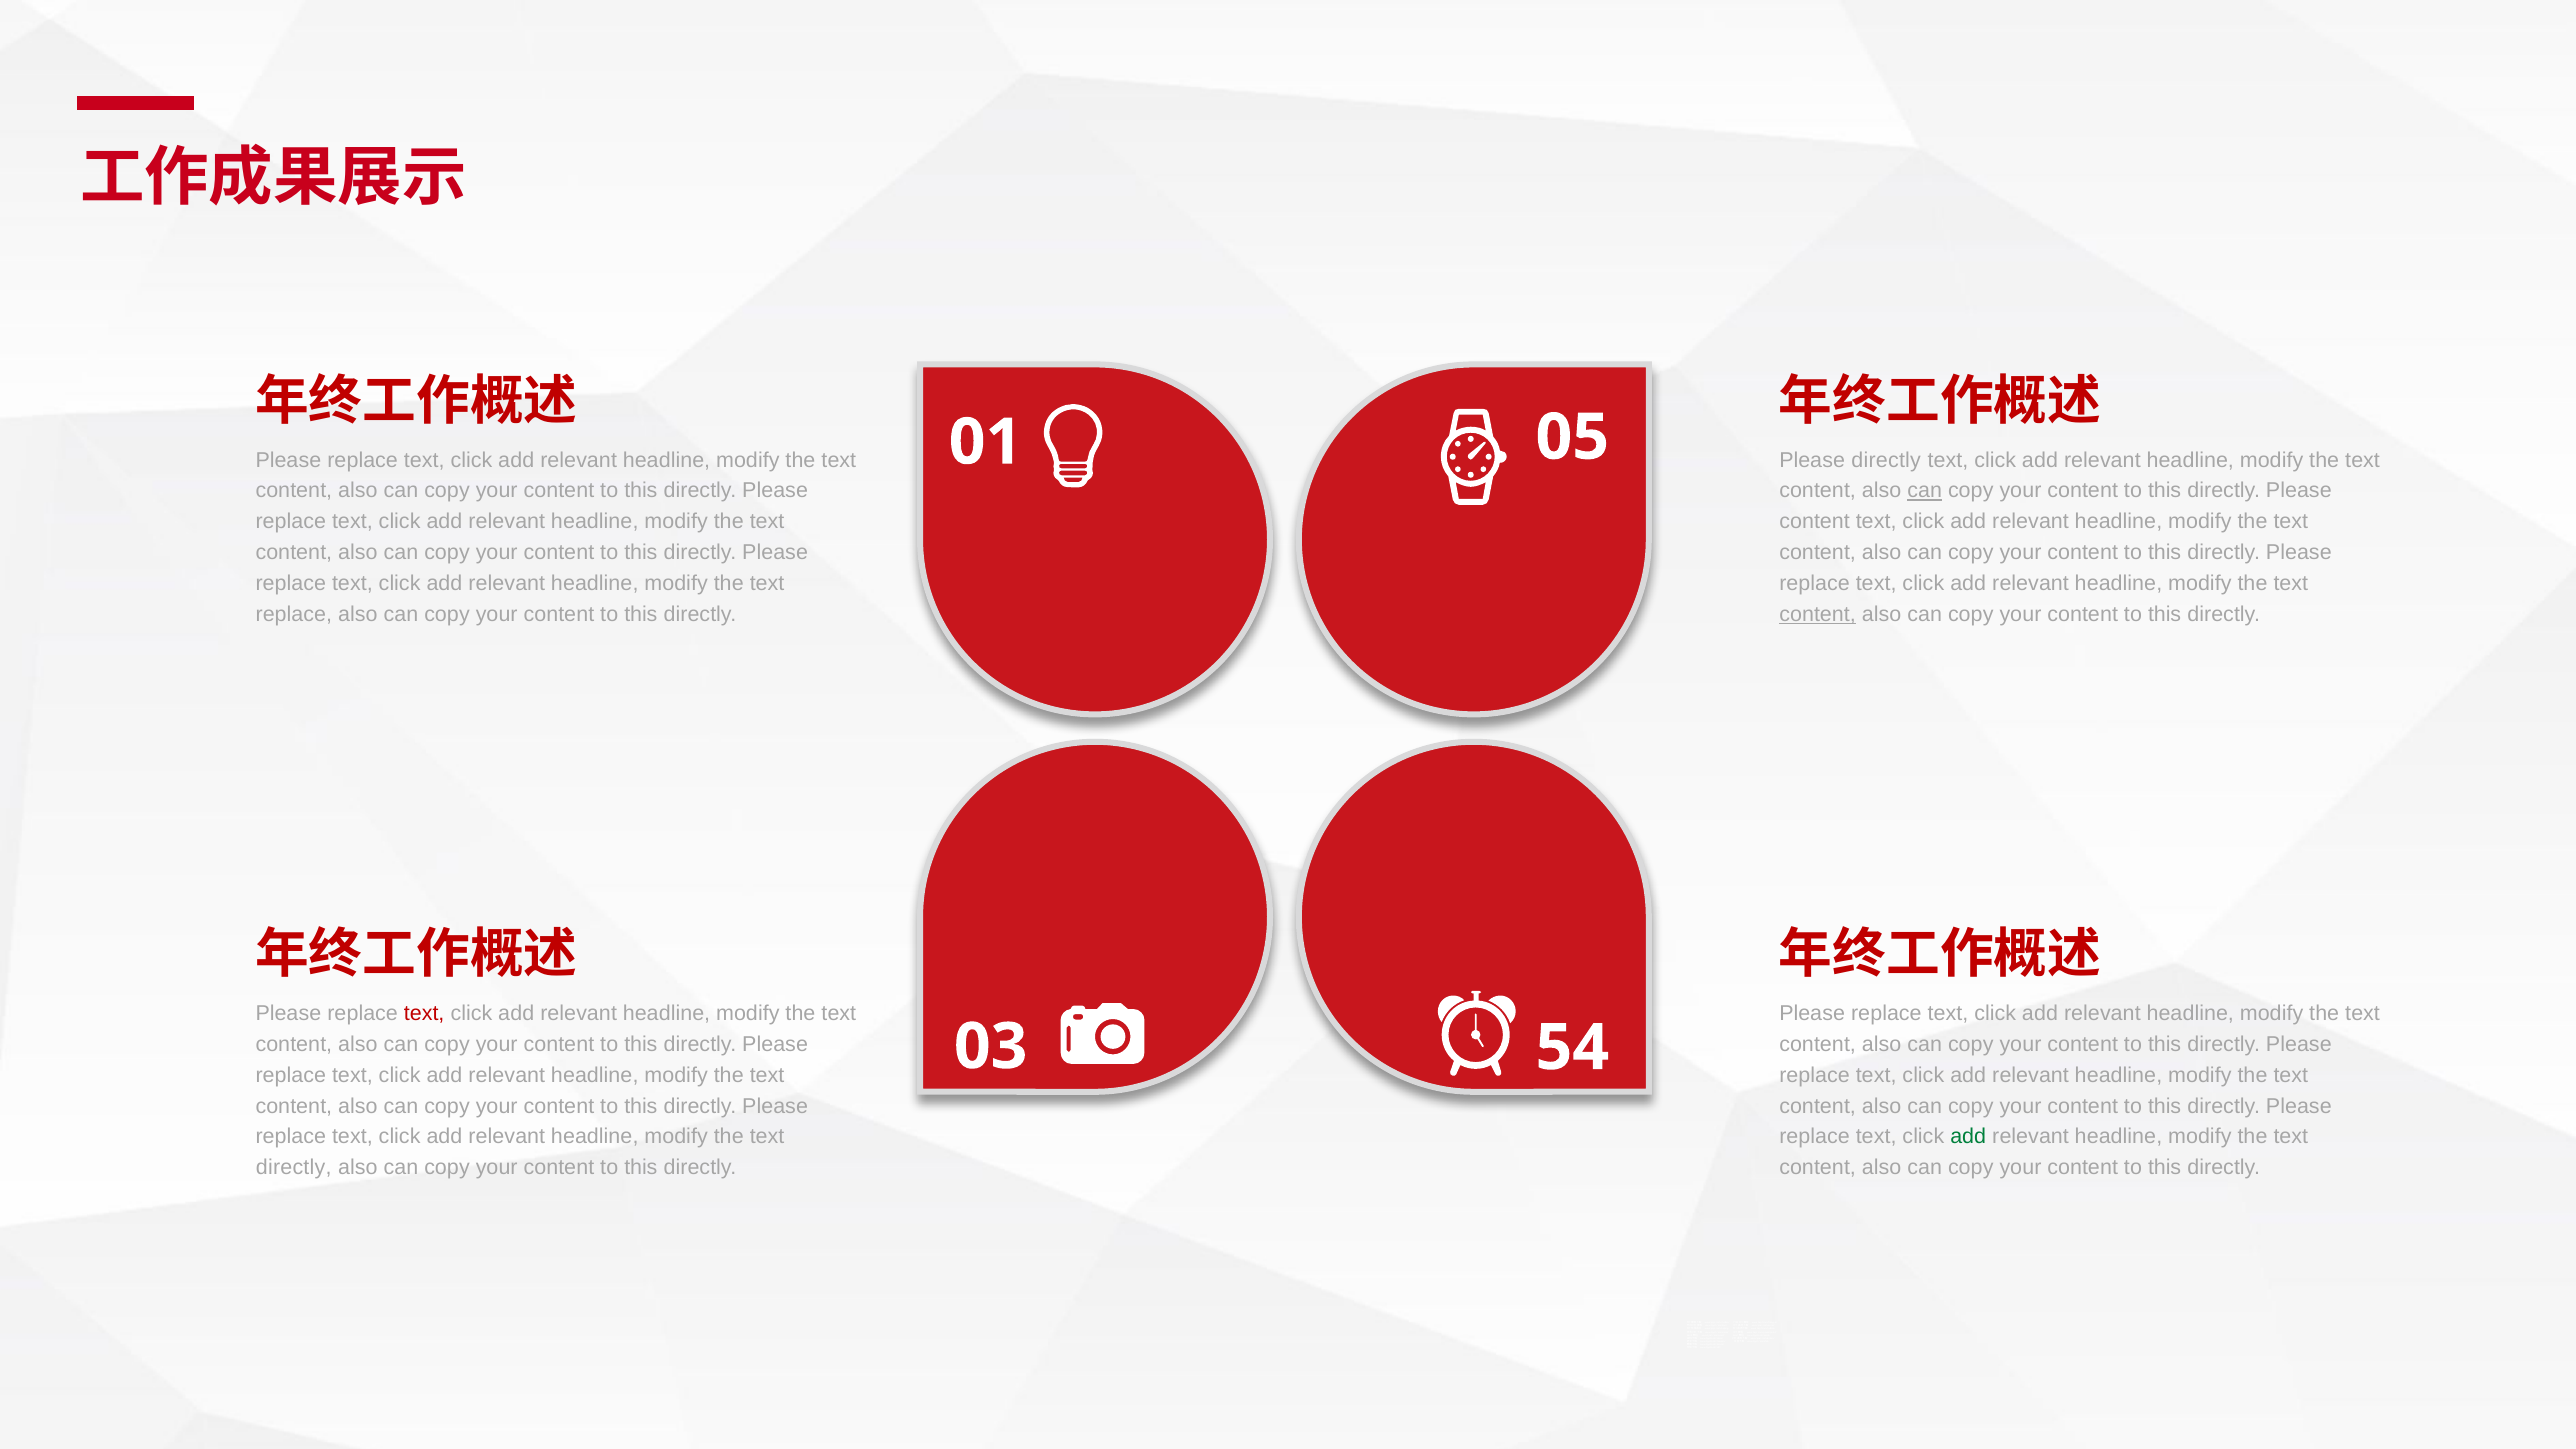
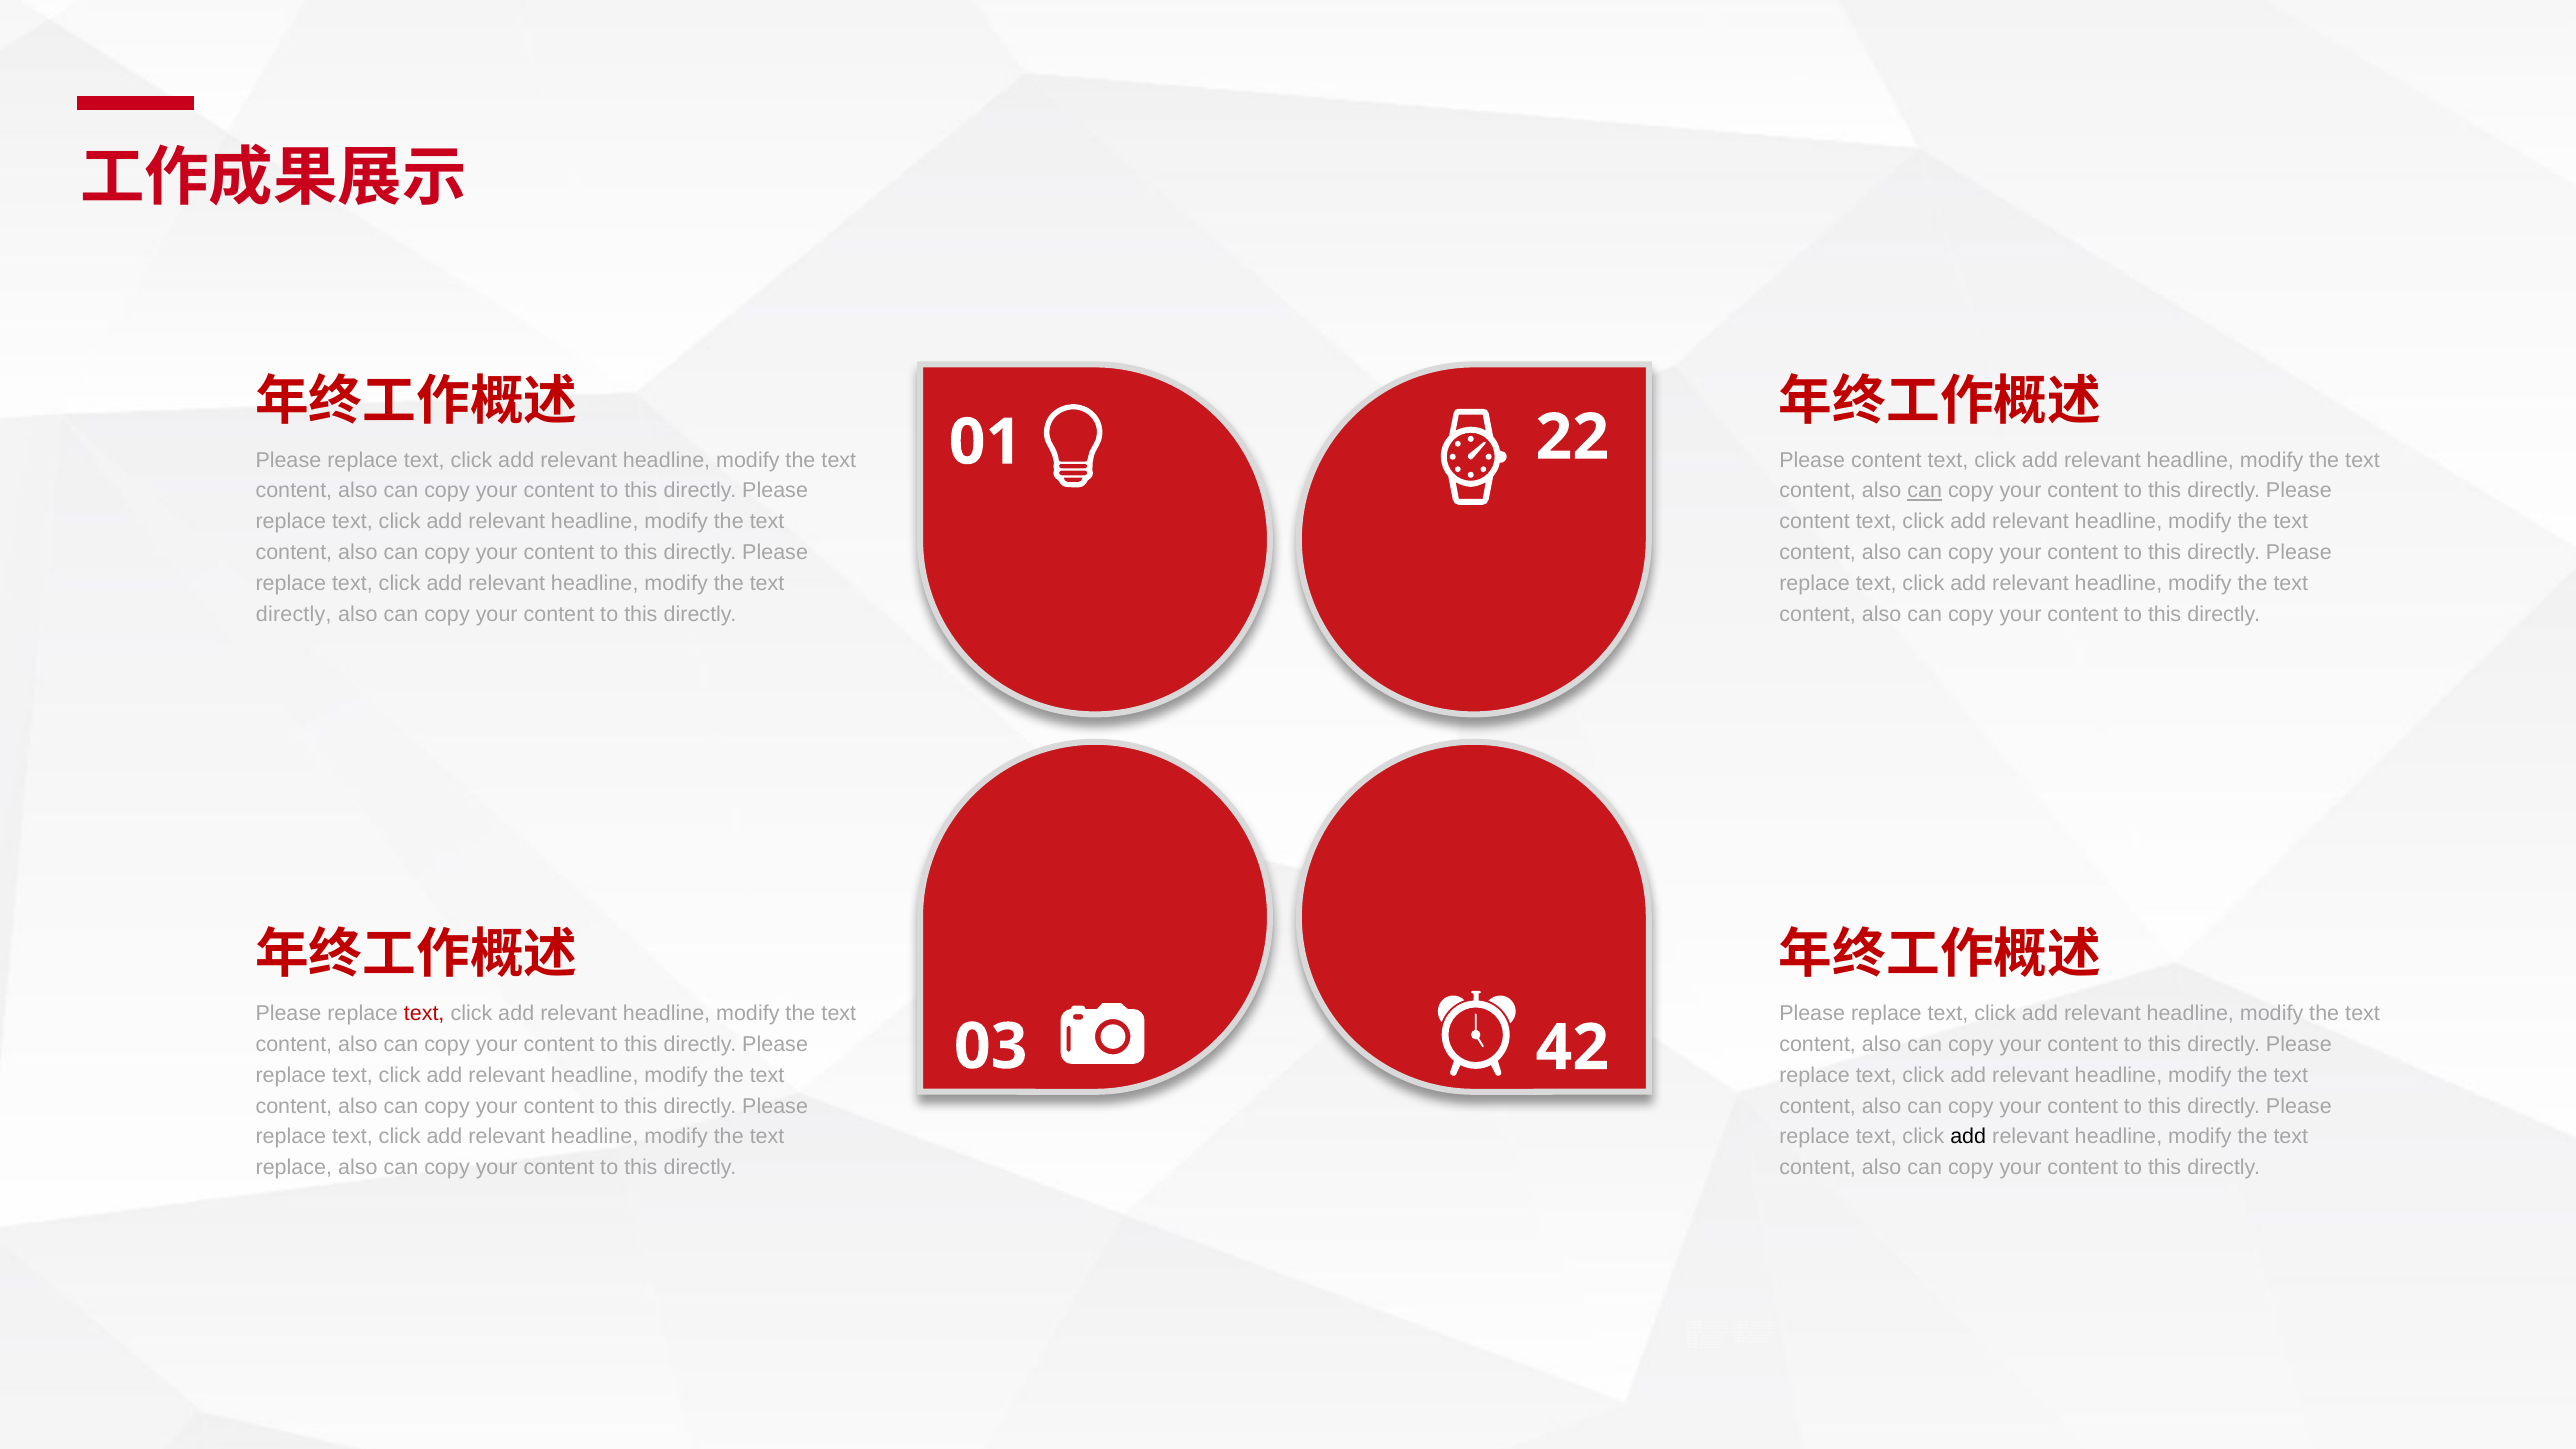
05: 05 -> 22 (1572, 437)
directly: directly -> content (1886, 460)
replace: replace -> directly (294, 614)
content underline: present -> none (1818, 614)
54: 54 -> 42 (1572, 1048)
add colour: green -> black (1968, 1137)
directly: directly -> replace (294, 1168)
